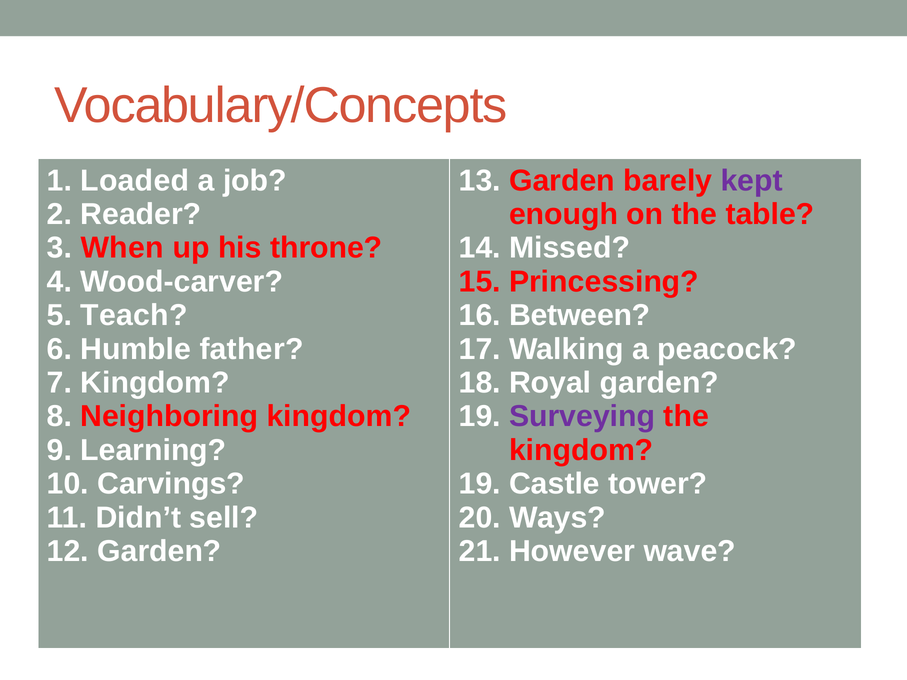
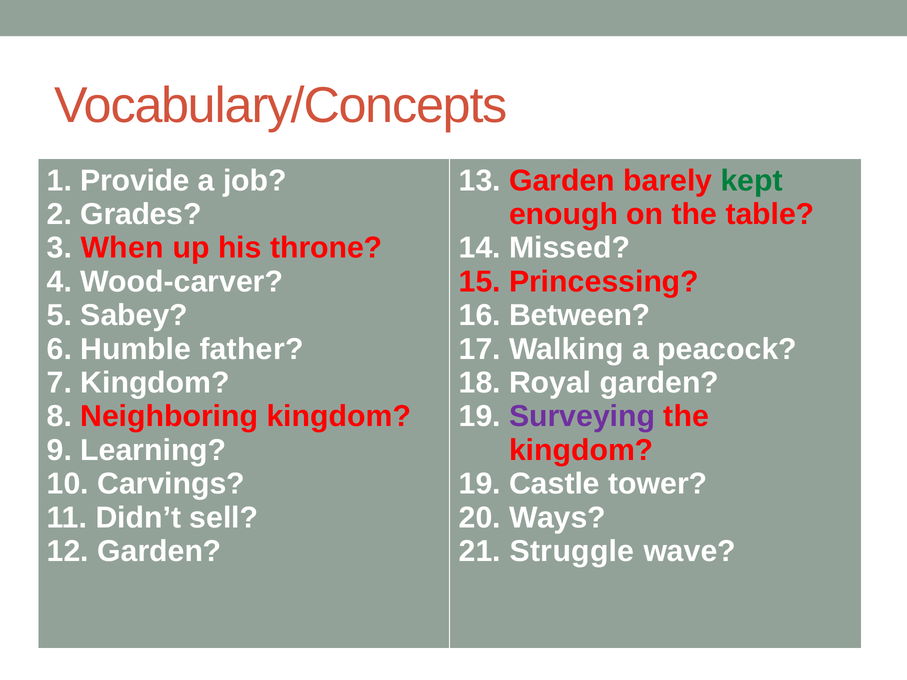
Loaded: Loaded -> Provide (135, 181)
kept colour: purple -> green (752, 181)
Reader: Reader -> Grades (141, 214)
Teach: Teach -> Sabey (134, 315)
However: However -> Struggle (572, 551)
